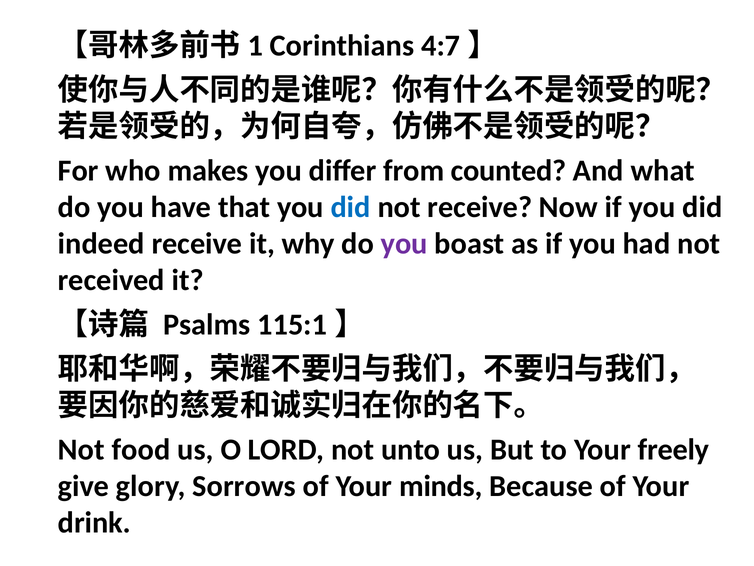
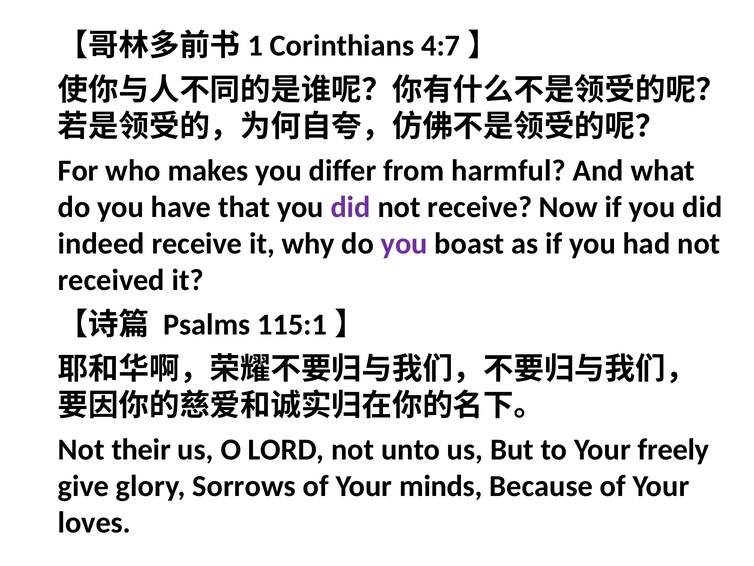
counted: counted -> harmful (508, 171)
did colour: blue -> purple (351, 207)
food: food -> their (141, 449)
drink: drink -> loves (94, 522)
